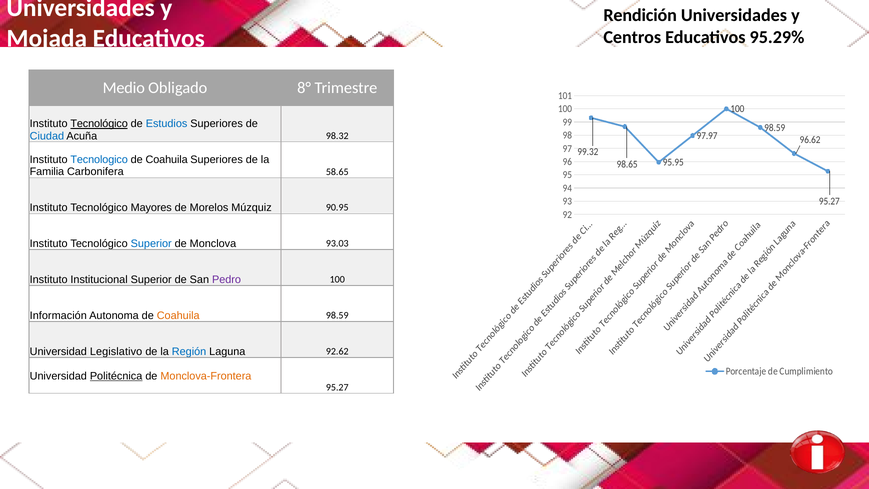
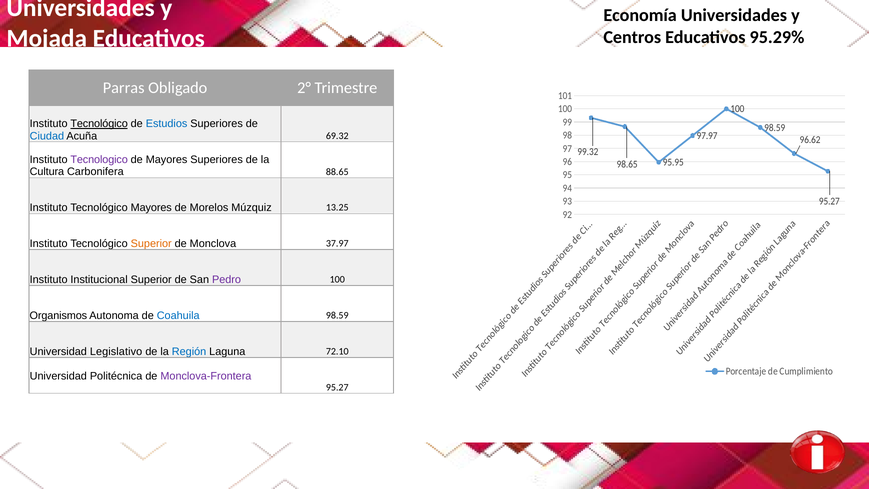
Rendición: Rendición -> Economía (640, 15)
Medio: Medio -> Parras (124, 88)
8°: 8° -> 2° (304, 88)
98.32: 98.32 -> 69.32 (337, 136)
Tecnologico colour: blue -> purple (99, 160)
Coahuila: Coahuila -> Mayores (167, 160)
Familia: Familia -> Cultura (47, 172)
58.65: 58.65 -> 88.65 (337, 172)
90.95: 90.95 -> 13.25 (337, 208)
Superior colour: blue -> orange (151, 244)
93.03: 93.03 -> 37.97 (337, 244)
Información: Información -> Organismos (58, 315)
Coahuila colour: orange -> blue (178, 315)
92.62: 92.62 -> 72.10 (337, 351)
Politécnica underline: present -> none (116, 376)
Monclova-Frontera colour: orange -> purple (206, 376)
